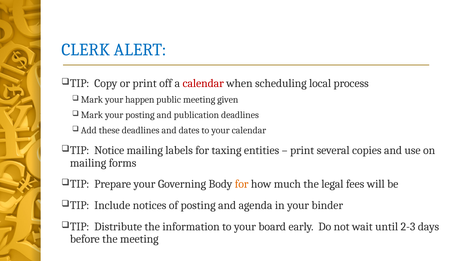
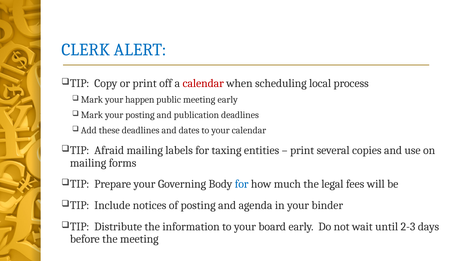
meeting given: given -> early (228, 100)
Notice: Notice -> Afraid (109, 150)
for colour: orange -> blue (242, 184)
